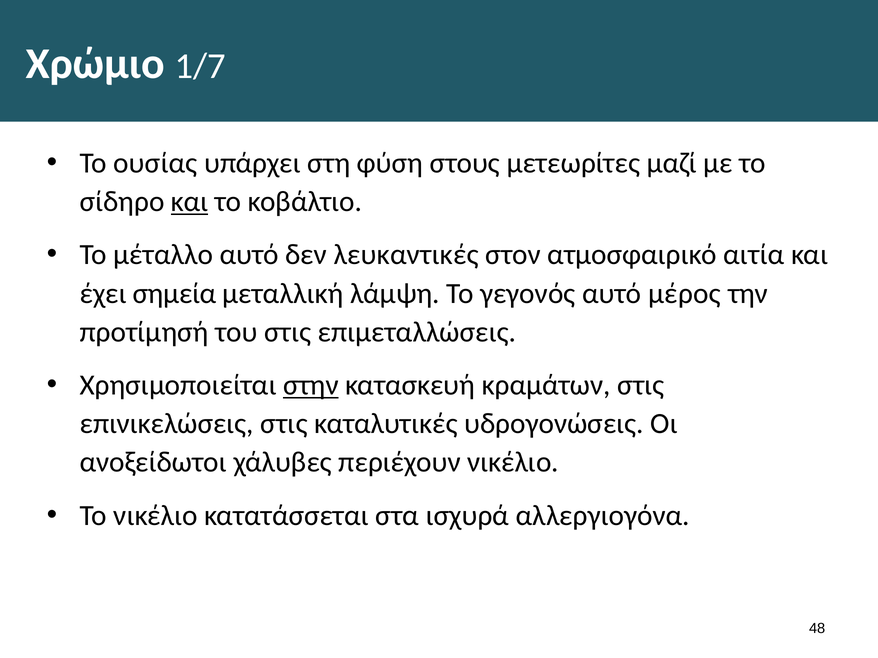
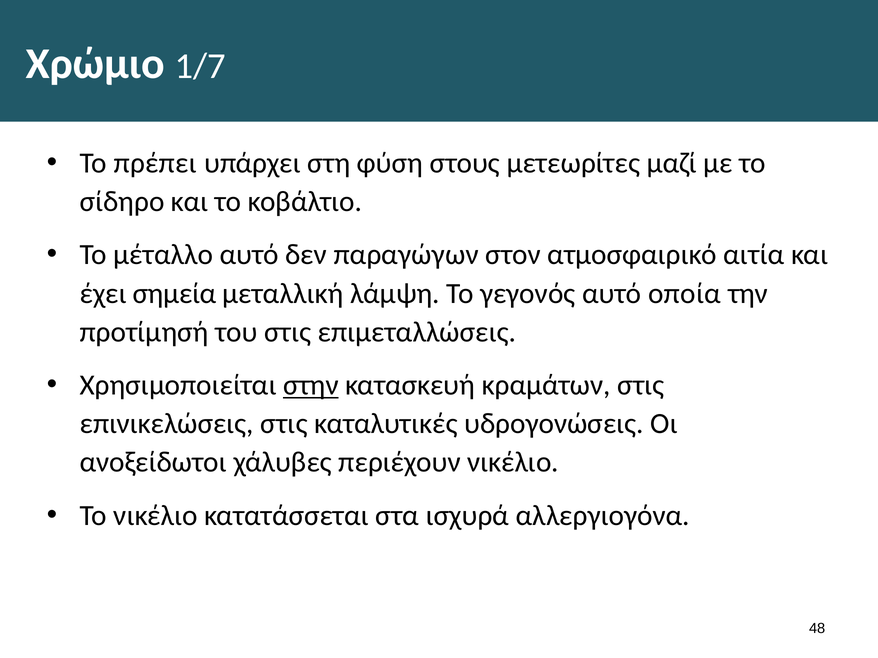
ουσίας: ουσίας -> πρέπει (155, 163)
και underline: present -> none (190, 202)
λευκαντικές: λευκαντικές -> παραγώγων (406, 255)
μέρος: μέρος -> οποία (685, 294)
